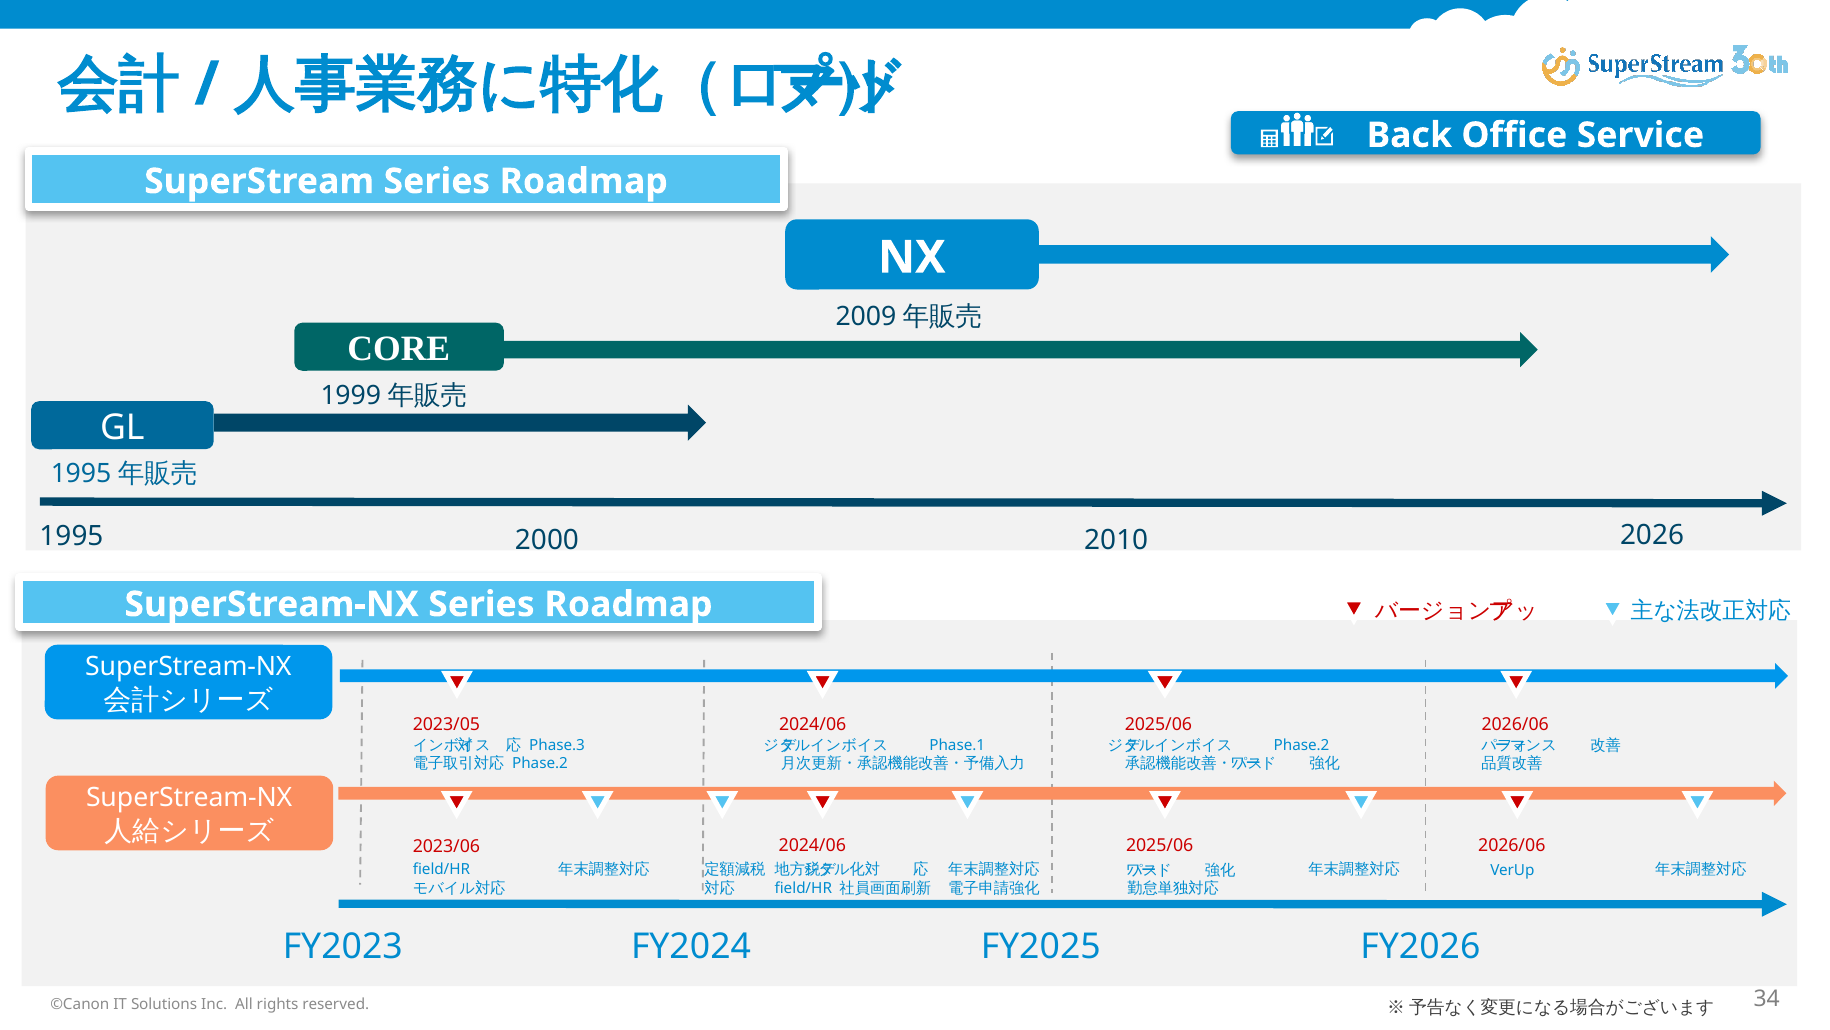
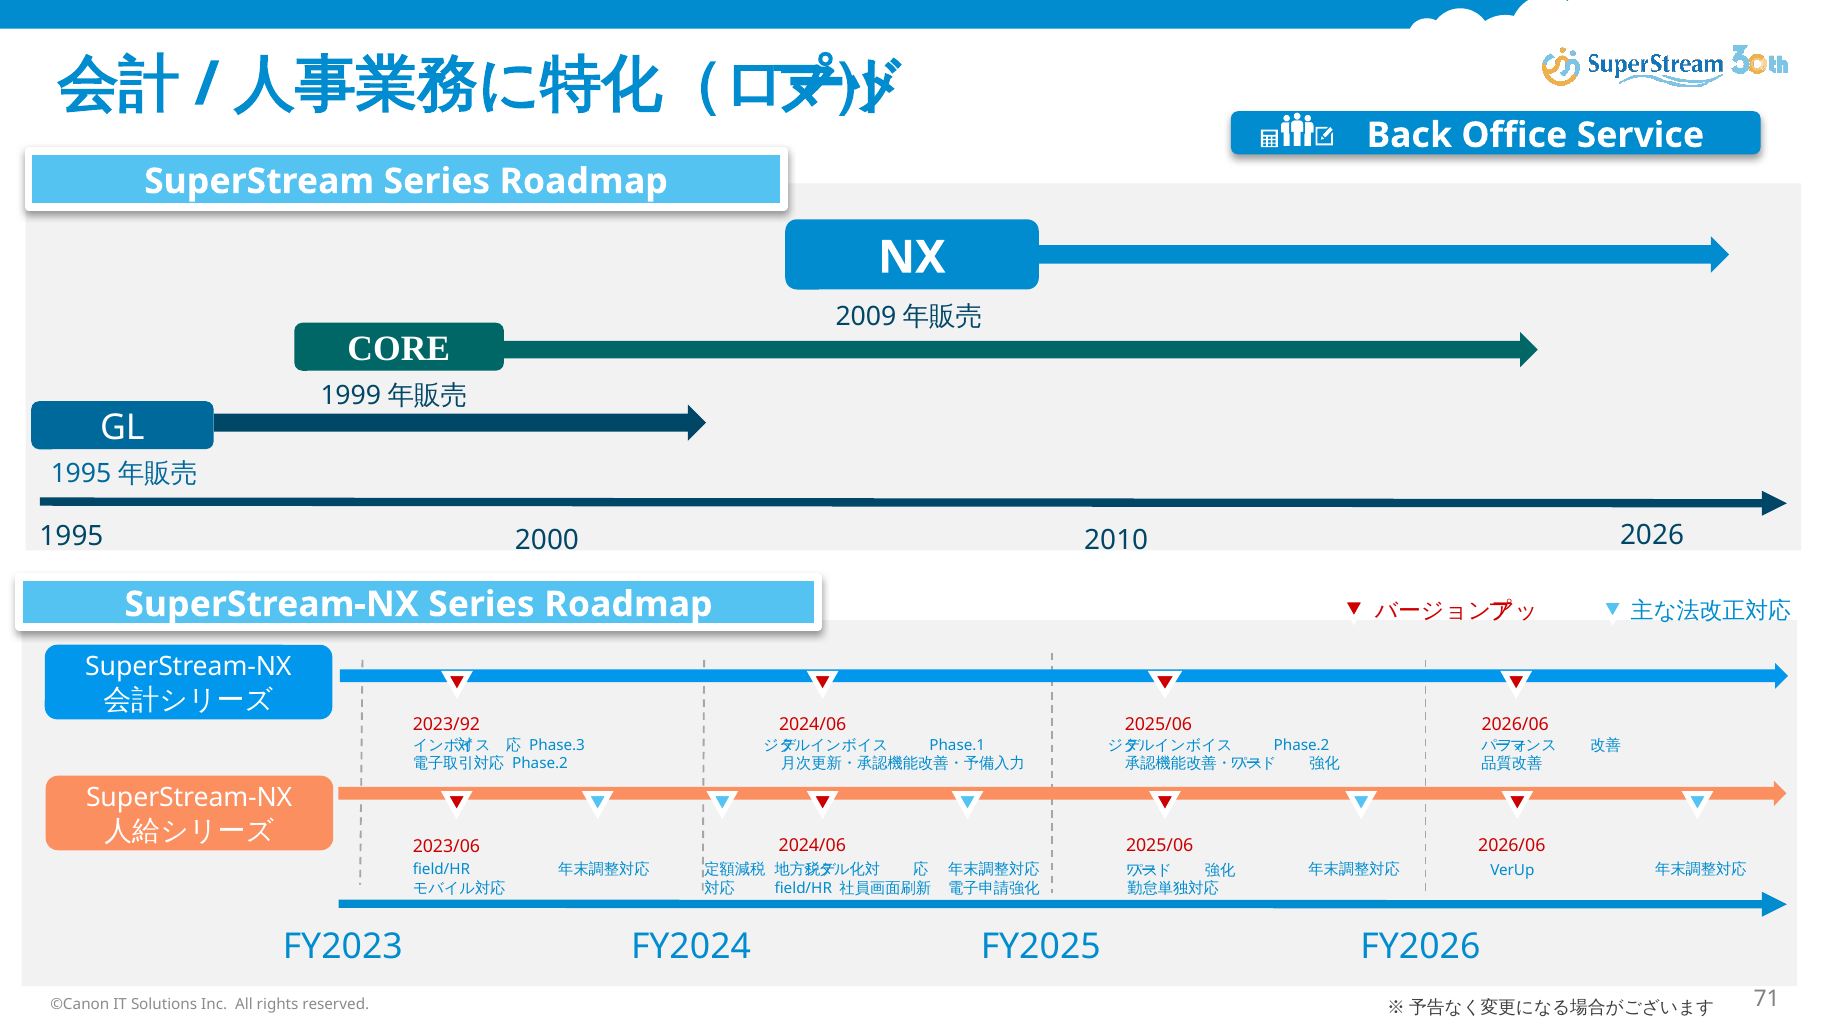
2023/05: 2023/05 -> 2023/92 (446, 724)
34: 34 -> 71 (1767, 998)
